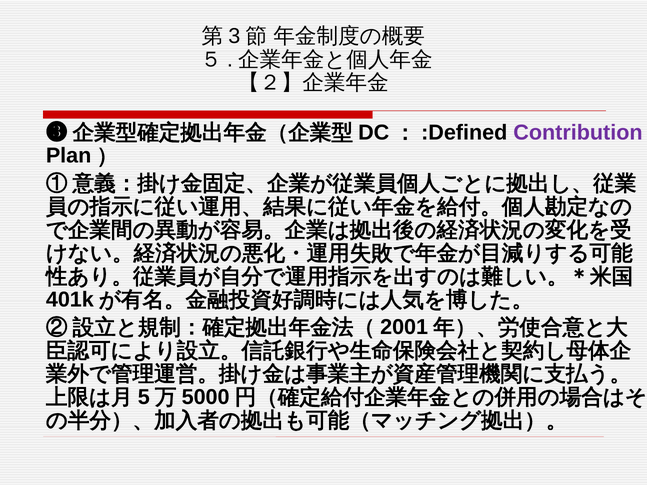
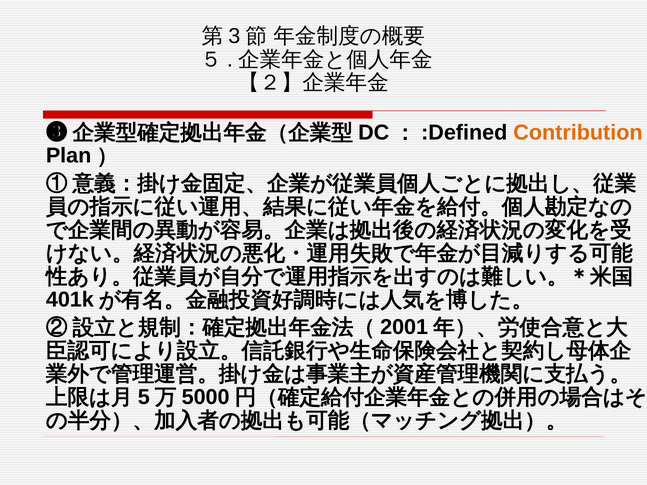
Contribution colour: purple -> orange (578, 133)
